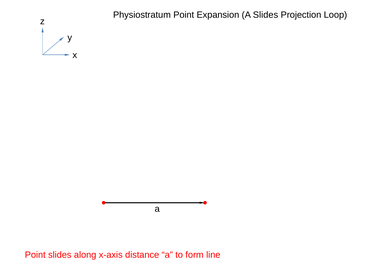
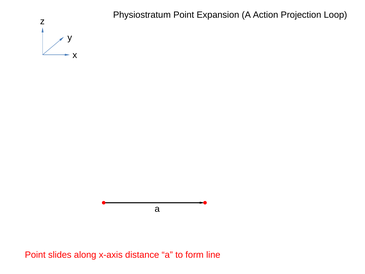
A Slides: Slides -> Action (266, 15)
